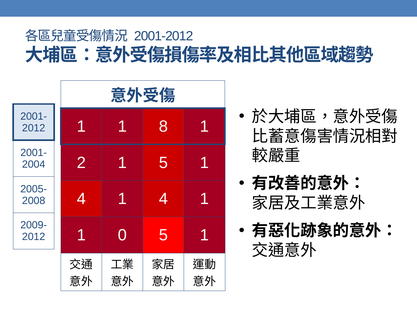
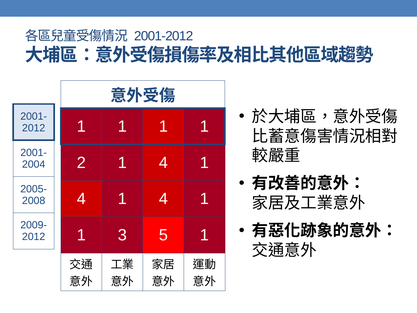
8: 8 -> 1 (163, 126)
2 1 5: 5 -> 4 (163, 163)
0: 0 -> 3 (122, 235)
